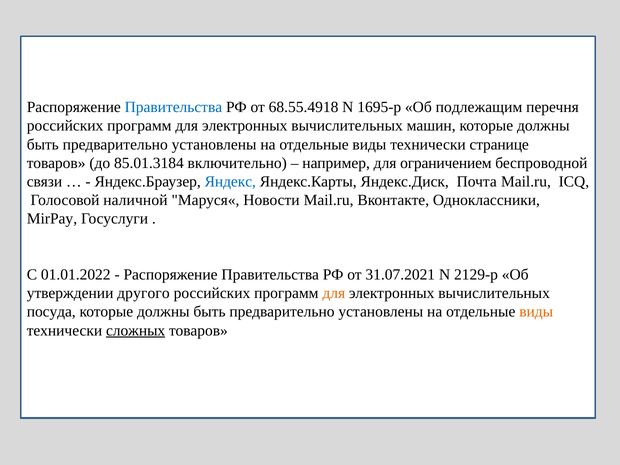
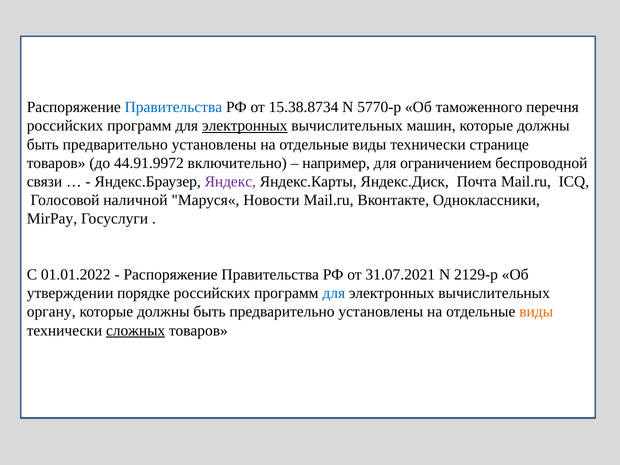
68.55.4918: 68.55.4918 -> 15.38.8734 (304, 107)
1695-р: 1695-р -> 5770-р (379, 107)
подлежащим: подлежащим -> таможенного (479, 107)
электронных underline: none -> present (245, 126)
85.01.3184: 85.01.3184 -> 44.91.9972 (149, 163)
Яндекс colour: blue -> purple (230, 182)
другого: другого -> порядке (144, 293)
для colour: orange -> blue (334, 293)
посуда: посуда -> органу (51, 312)
